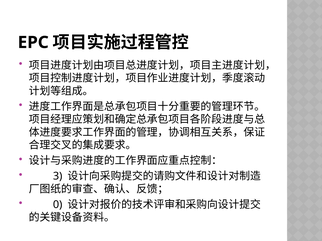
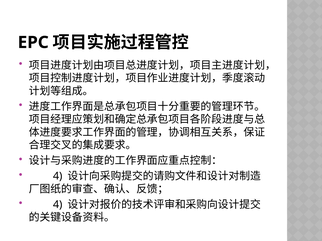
3: 3 -> 4 (58, 177)
0: 0 -> 4 (58, 205)
